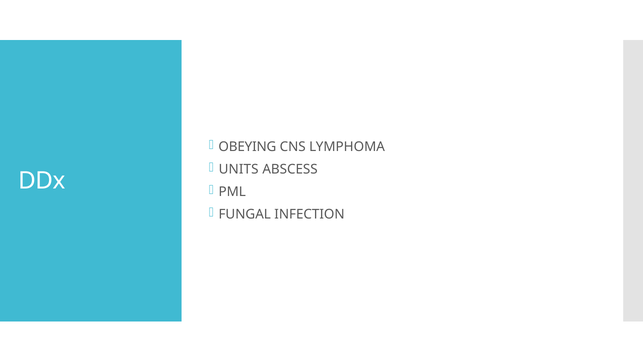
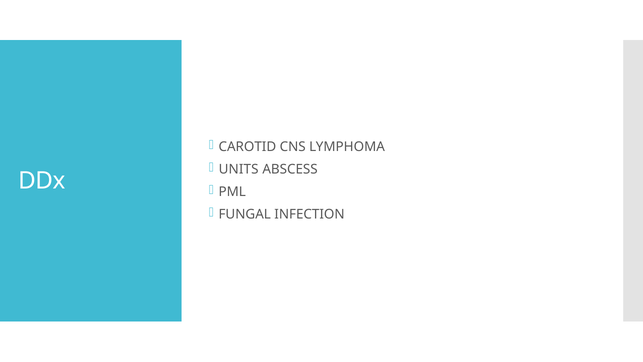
OBEYING: OBEYING -> CAROTID (247, 147)
